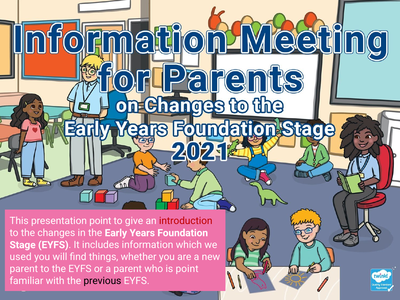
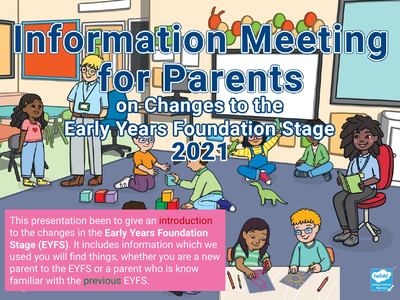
presentation point: point -> been (100, 221)
is point: point -> know (187, 269)
previous colour: black -> green (102, 281)
